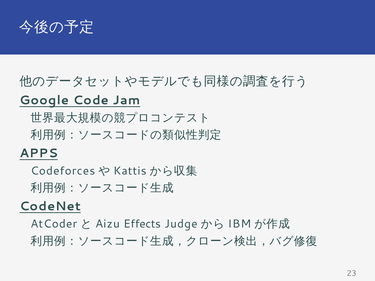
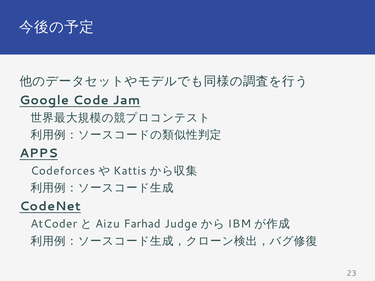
Effects: Effects -> Farhad (142, 224)
